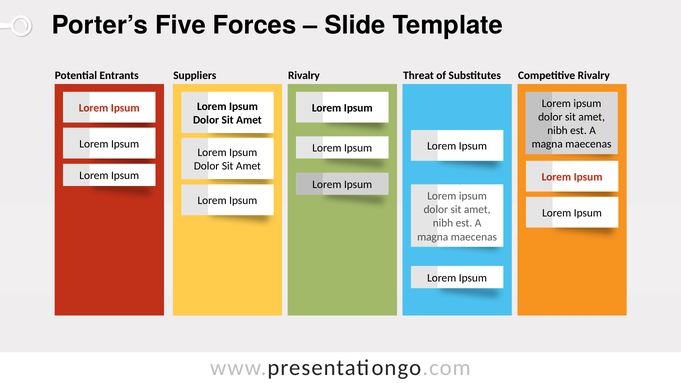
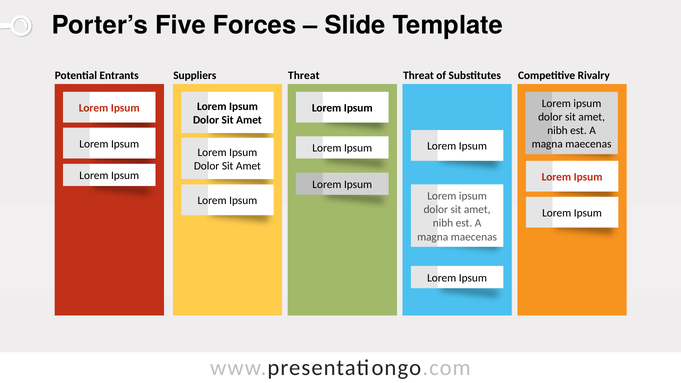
Suppliers Rivalry: Rivalry -> Threat (304, 75)
